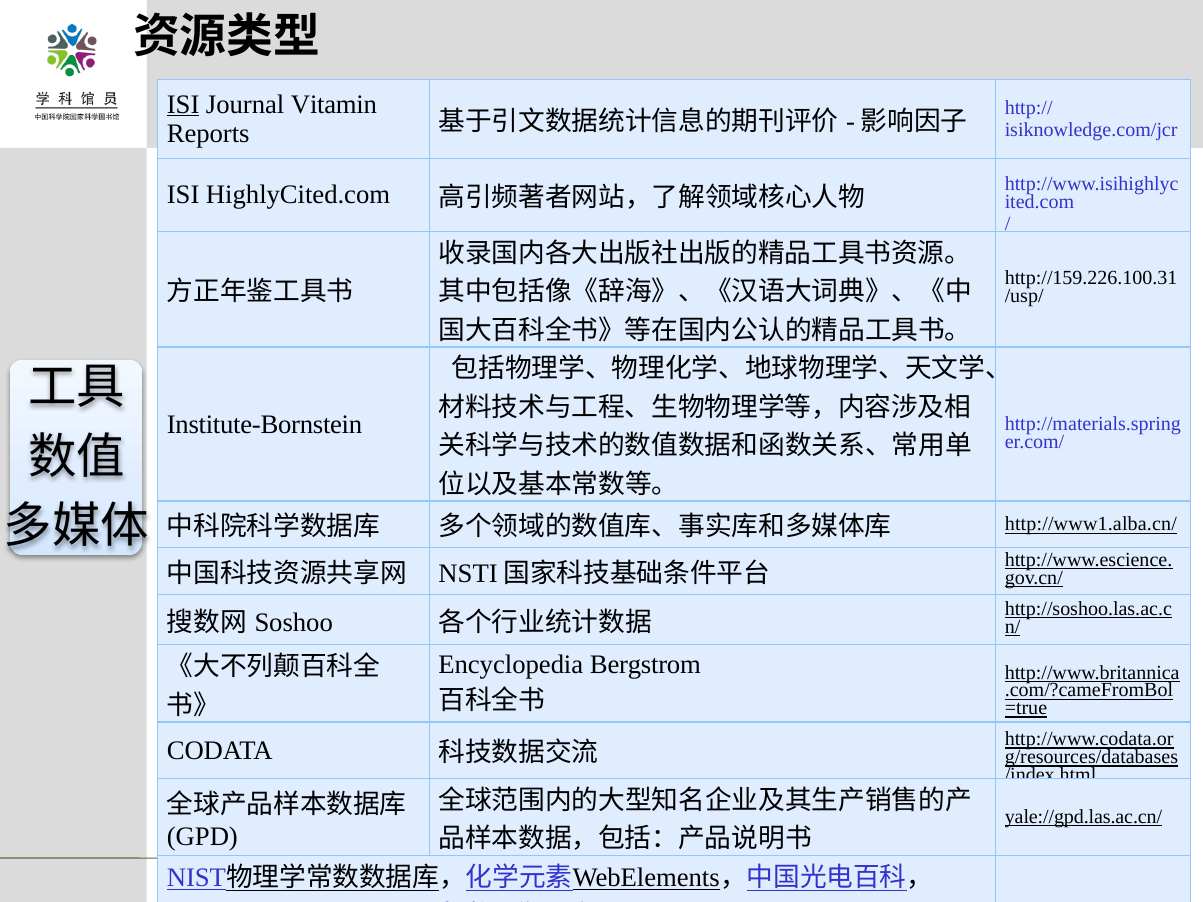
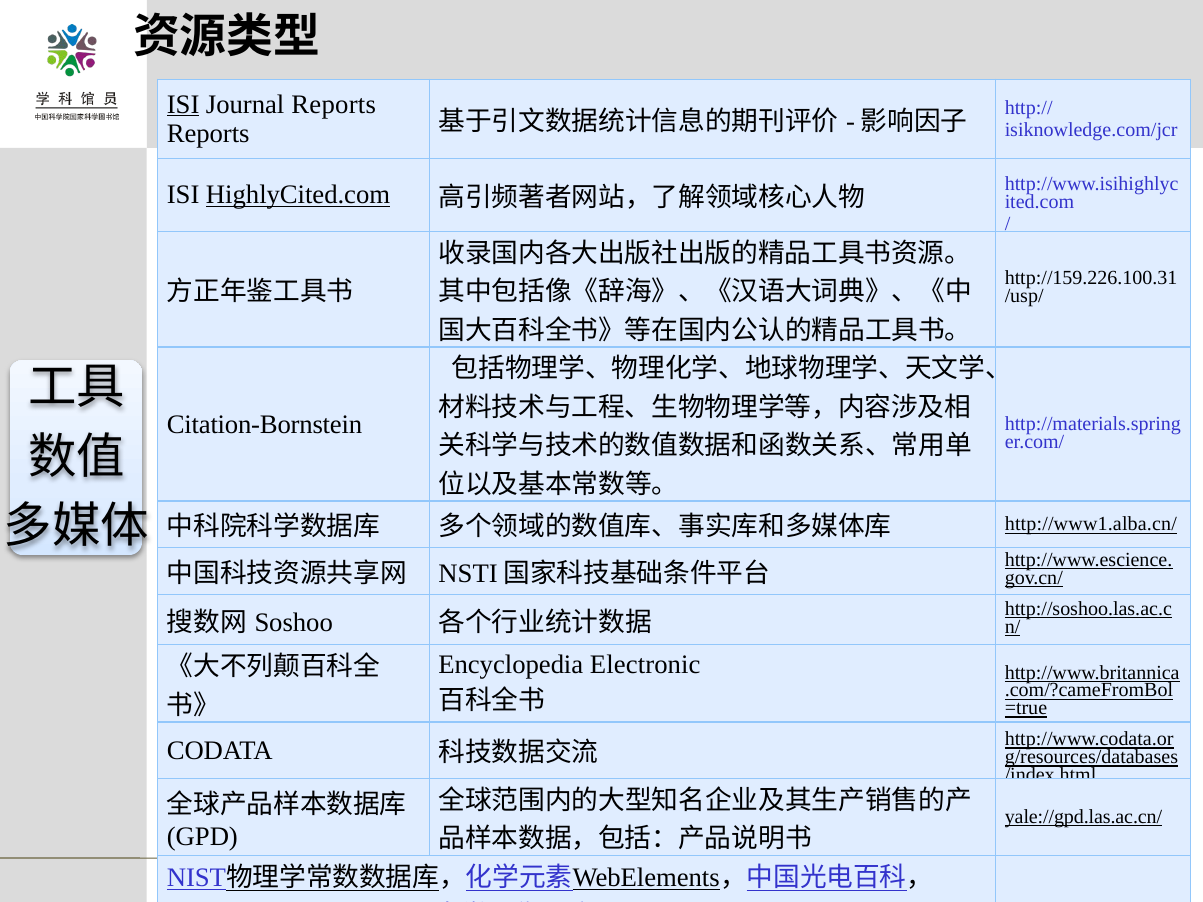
Journal Vitamin: Vitamin -> Reports (334, 104)
HighlyCited.com underline: none -> present (298, 195)
Institute-Bornstein: Institute-Bornstein -> Citation-Bornstein (265, 424)
Bergstrom: Bergstrom -> Electronic (645, 665)
